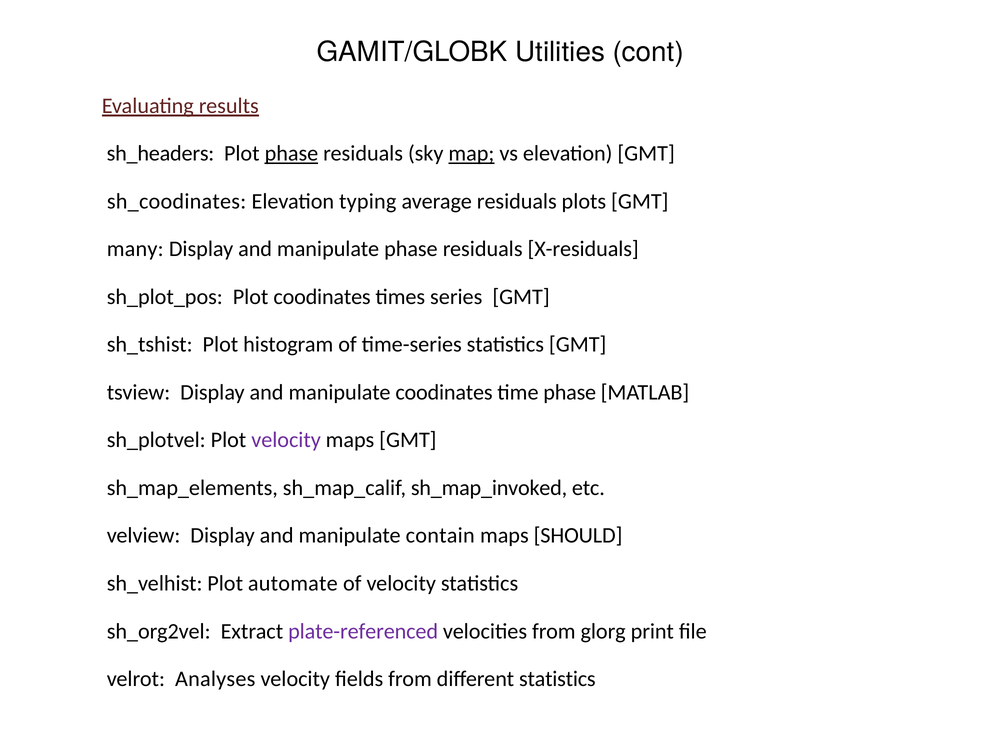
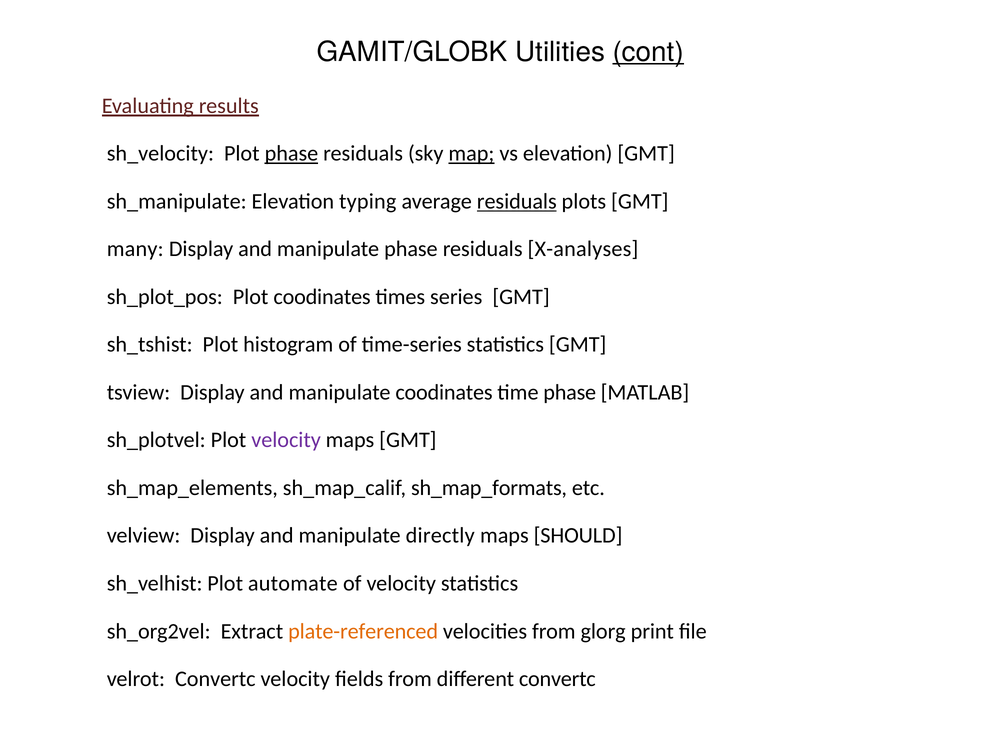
cont underline: none -> present (648, 52)
sh_headers: sh_headers -> sh_velocity (160, 154)
sh_coodinates: sh_coodinates -> sh_manipulate (177, 202)
residuals underline: none -> present (517, 202)
X-residuals: X-residuals -> X-analyses (583, 249)
sh_map_invoked: sh_map_invoked -> sh_map_formats (489, 488)
contain: contain -> directly (440, 536)
plate-referenced colour: purple -> orange (363, 632)
velrot Analyses: Analyses -> Convertc (215, 680)
different statistics: statistics -> convertc (557, 680)
